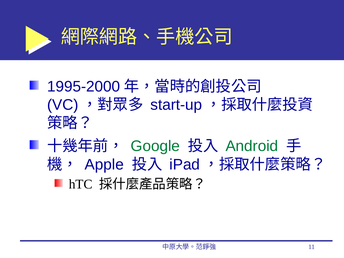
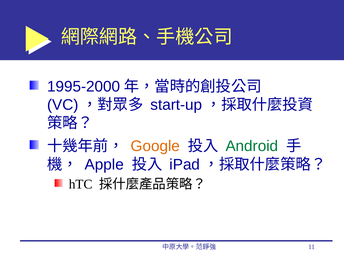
Google colour: green -> orange (155, 146)
